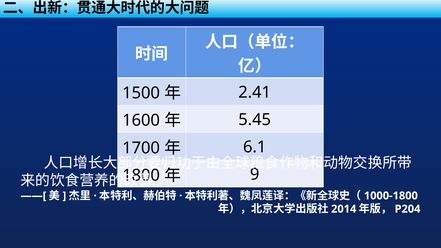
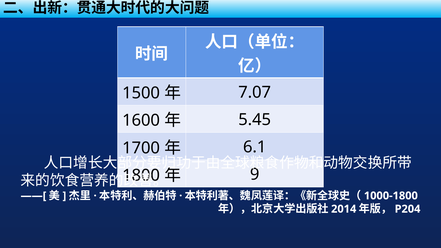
2.41: 2.41 -> 7.07 (255, 92)
